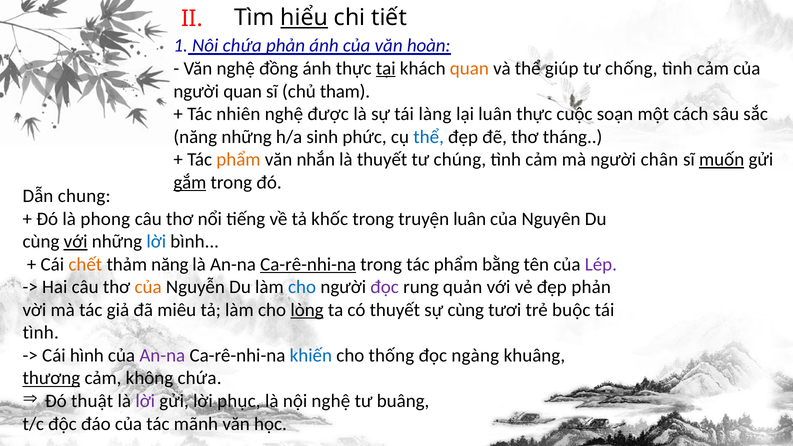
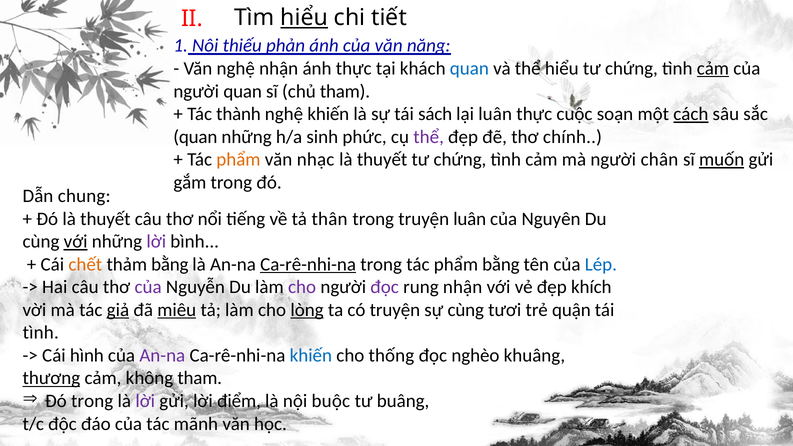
Nội chứa: chứa -> thiếu (242, 46)
hoàn: hoàn -> năng (429, 46)
nghệ đồng: đồng -> nhận (279, 68)
tại underline: present -> none (386, 68)
quan colour: orange -> blue (469, 68)
thể giúp: giúp -> hiểu (562, 68)
chống: chống -> chứng (631, 68)
cảm underline: none -> present (713, 68)
nhiên: nhiên -> thành (239, 114)
nghệ được: được -> khiến (328, 114)
làng: làng -> sách (435, 114)
cách underline: none -> present (691, 114)
năng: năng -> quan (195, 137)
thể colour: blue -> purple (429, 137)
tháng: tháng -> chính (572, 137)
nhắn: nhắn -> nhạc (316, 160)
chúng: chúng -> chứng (460, 160)
gắm underline: present -> none (190, 182)
Đó là phong: phong -> thuyết (105, 219)
khốc: khốc -> thân (330, 219)
lời colour: blue -> purple (156, 242)
thảm năng: năng -> bằng (170, 264)
Lép colour: purple -> blue (601, 264)
của colour: orange -> purple (148, 287)
cho colour: blue -> purple (302, 287)
rung quản: quản -> nhận (463, 287)
đẹp phản: phản -> khích (591, 287)
giả underline: none -> present (118, 310)
miêu underline: none -> present (177, 310)
có thuyết: thuyết -> truyện (395, 310)
buộc: buộc -> quận (571, 310)
ngàng: ngàng -> nghèo (475, 355)
không chứa: chứa -> tham (200, 378)
Đó thuật: thuật -> trong (92, 401)
phục: phục -> điểm (239, 401)
nội nghệ: nghệ -> buộc (331, 401)
